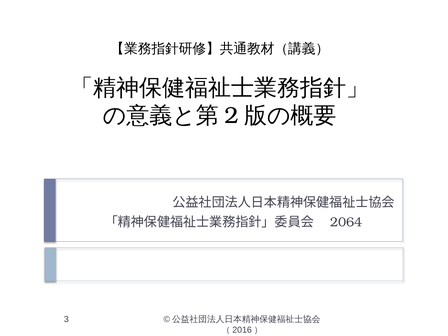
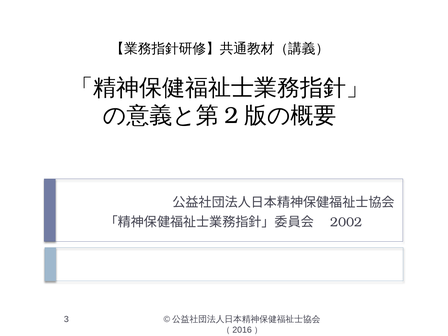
2064: 2064 -> 2002 (346, 222)
